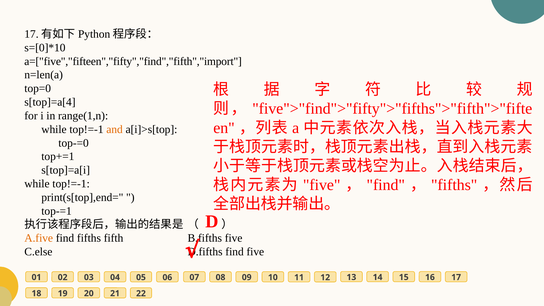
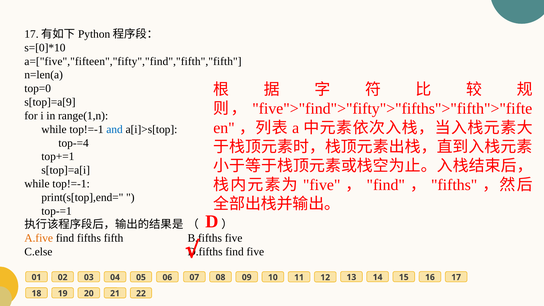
a=["five","fifteen","fifty","find","fifth","import: a=["five","fifteen","fifty","find","fifth","import -> a=["five","fifteen","fifty","find","fifth","fifth (133, 61)
s[top]=a[4: s[top]=a[4 -> s[top]=a[9 (50, 102)
and colour: orange -> blue (115, 129)
top-=0: top-=0 -> top-=4 (74, 143)
